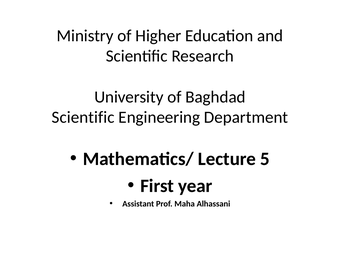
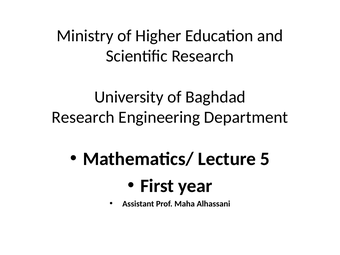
Scientific: Scientific -> Research (83, 117)
